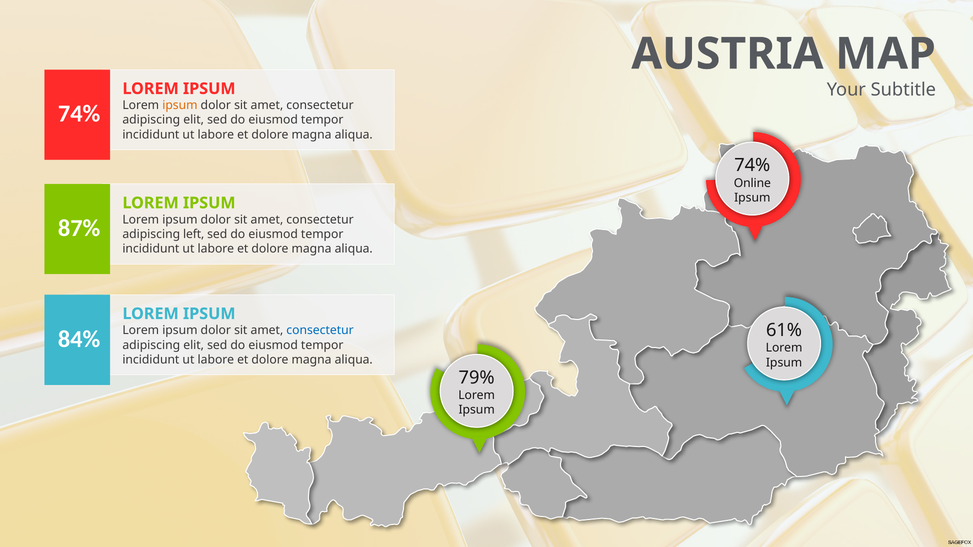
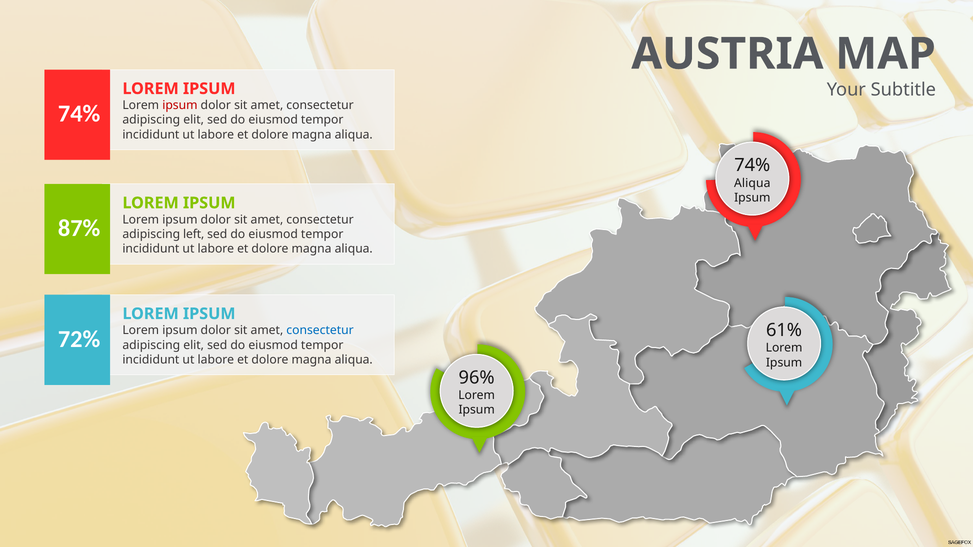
ipsum colour: orange -> red (180, 105)
Online: Online -> Aliqua (752, 183)
84%: 84% -> 72% (79, 339)
79%: 79% -> 96% (477, 378)
